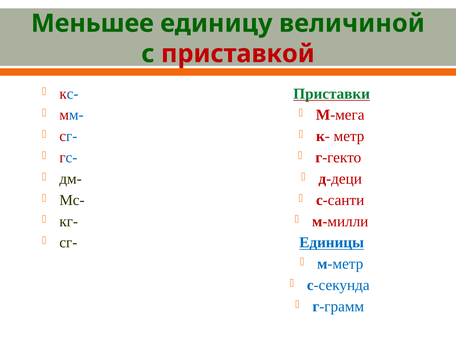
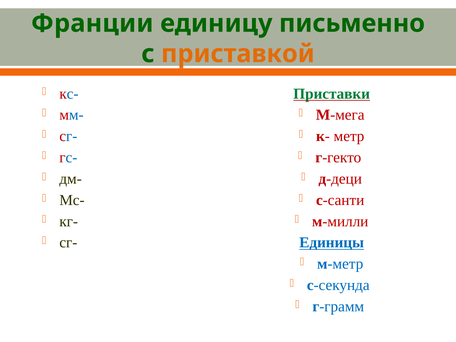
Меньшее: Меньшее -> Франции (92, 23)
величиной: величиной -> письменно (352, 23)
приставкой colour: red -> orange (238, 54)
